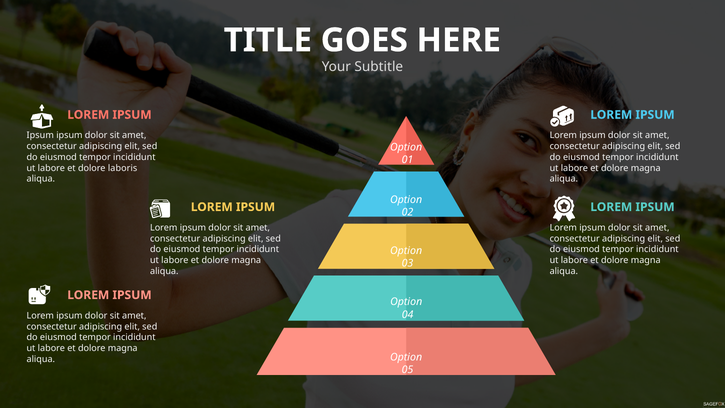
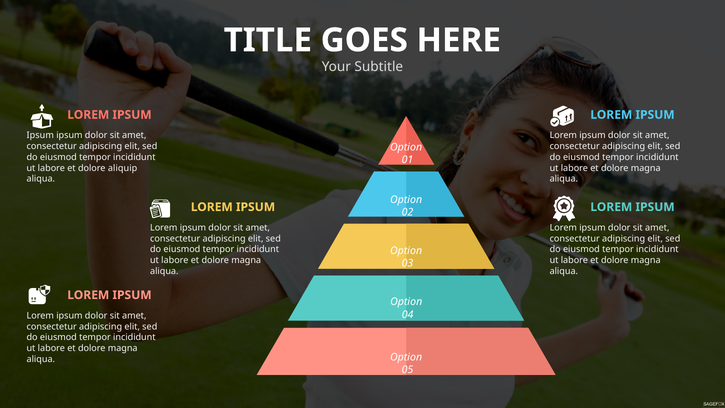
laboris: laboris -> aliquip (123, 168)
